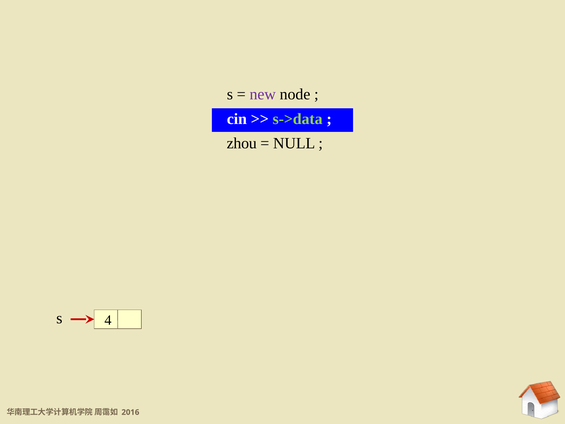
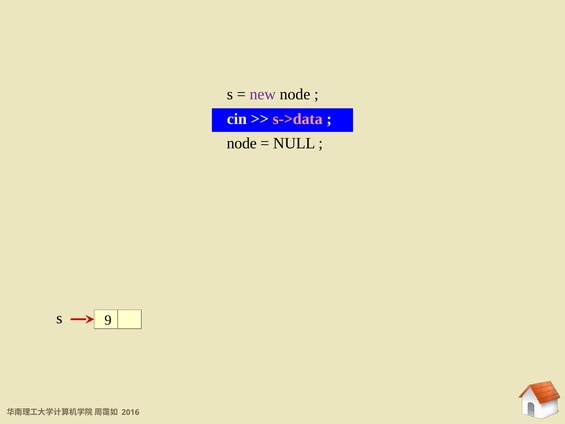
s->data colour: light green -> pink (298, 119)
zhou: zhou -> node (242, 143)
4: 4 -> 9 (108, 320)
